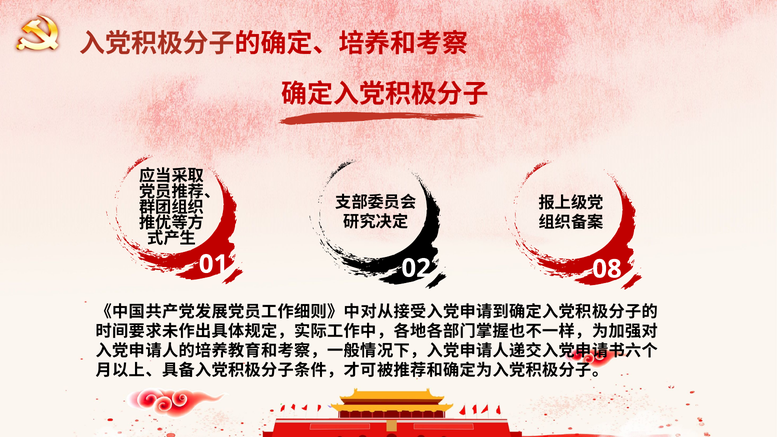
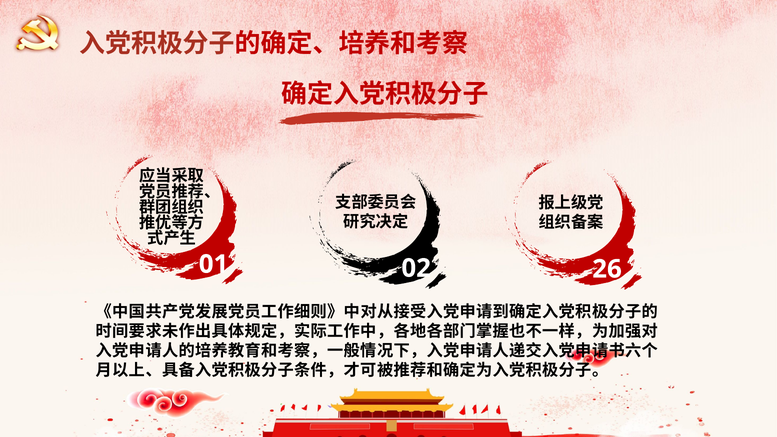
08: 08 -> 26 (607, 269)
